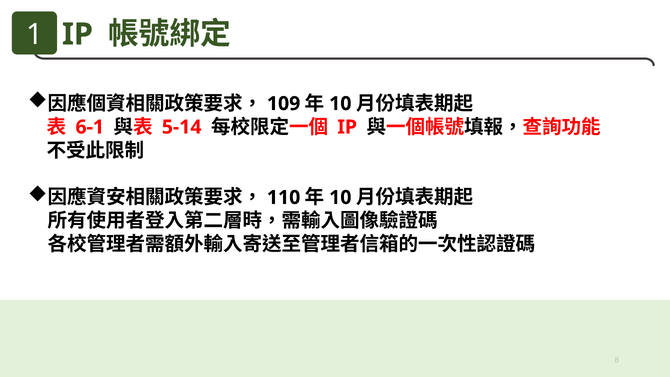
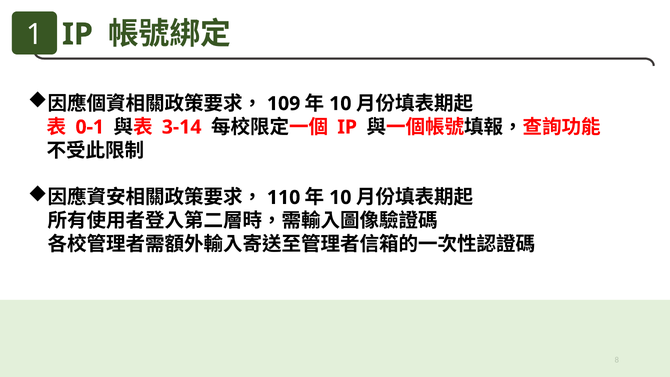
6-1: 6-1 -> 0-1 (90, 127)
5-14: 5-14 -> 3-14 (182, 127)
